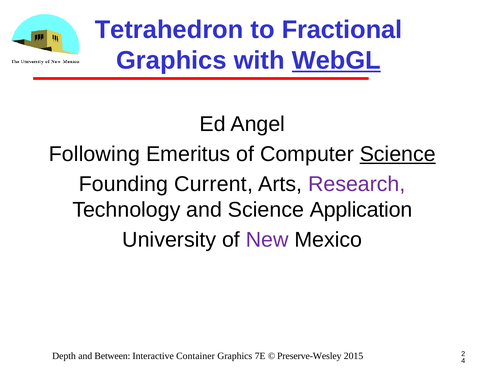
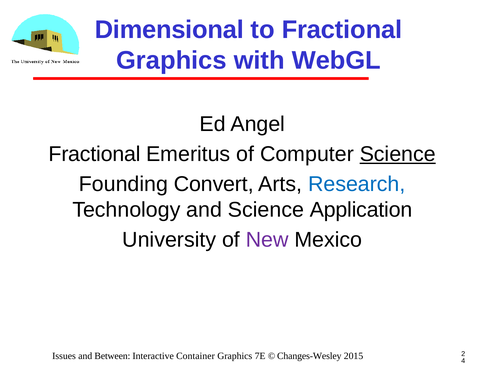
Tetrahedron: Tetrahedron -> Dimensional (169, 30)
WebGL underline: present -> none (336, 61)
Following: Following -> Fractional (95, 155)
Current: Current -> Convert (214, 184)
Research colour: purple -> blue (357, 184)
Depth: Depth -> Issues (64, 357)
Preserve-Wesley: Preserve-Wesley -> Changes-Wesley (309, 357)
